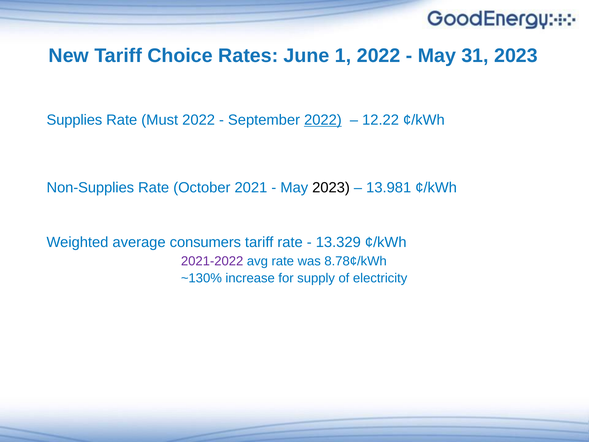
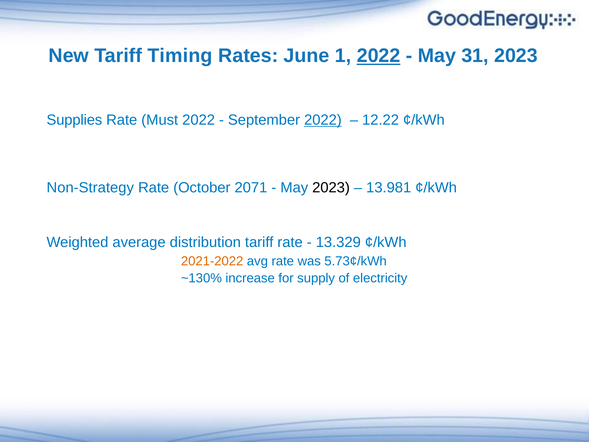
Choice: Choice -> Timing (180, 56)
2022 underline: none -> present (379, 56)
Non-Supplies: Non-Supplies -> Non-Strategy (90, 188)
2021: 2021 -> 2071 (251, 188)
consumers: consumers -> distribution (205, 242)
2021-2022 colour: purple -> orange (212, 261)
8.78¢/kWh: 8.78¢/kWh -> 5.73¢/kWh (356, 261)
